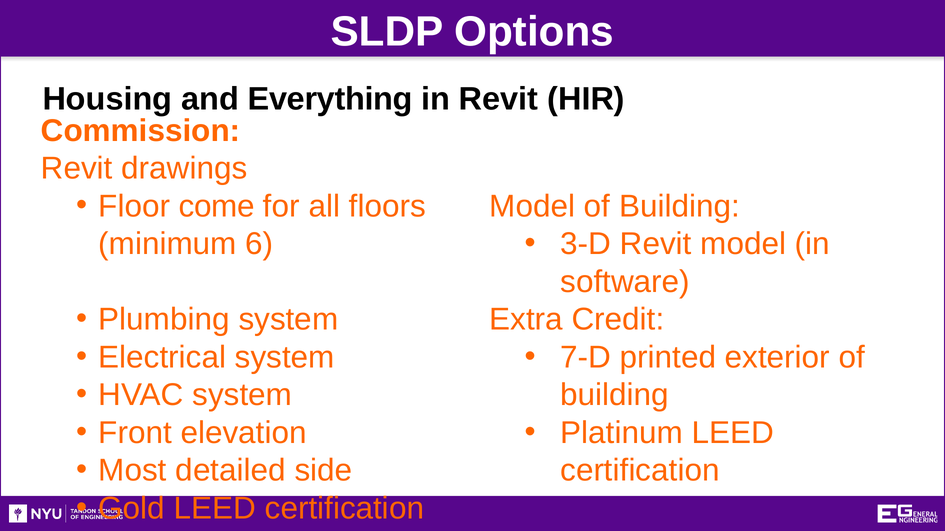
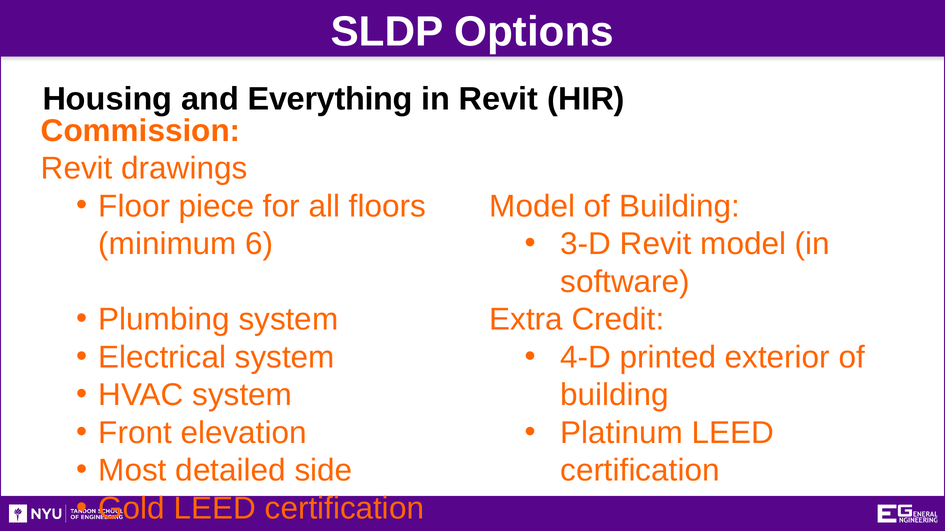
come: come -> piece (217, 206)
7-D: 7-D -> 4-D (586, 358)
